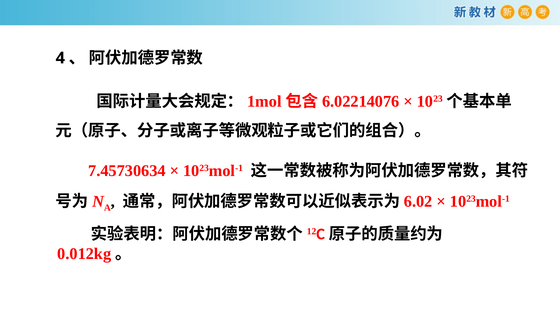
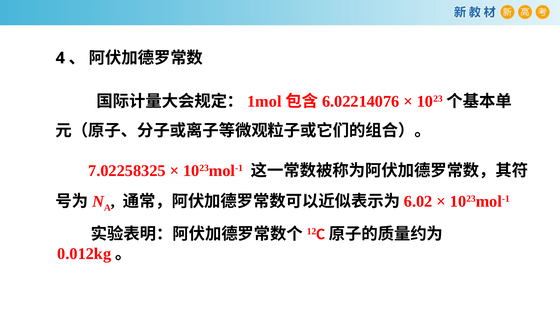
7.45730634: 7.45730634 -> 7.02258325 (127, 171)
